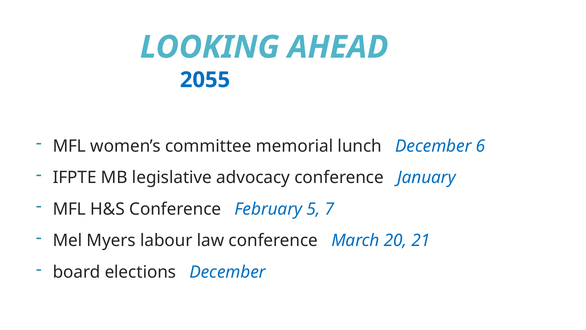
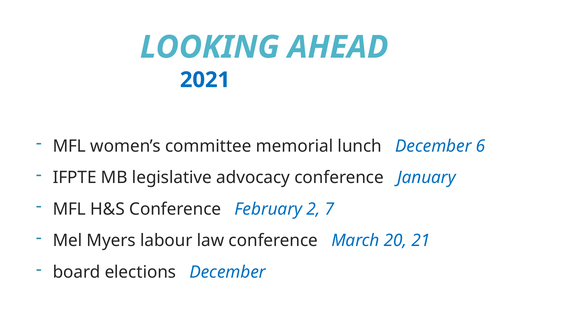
2055: 2055 -> 2021 (205, 80)
5: 5 -> 2 (313, 209)
